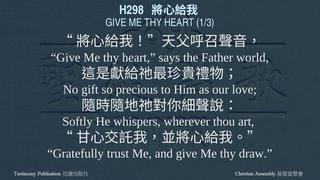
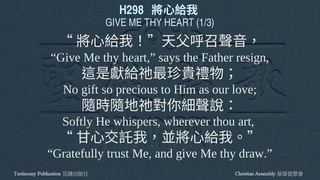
world: world -> resign (253, 57)
